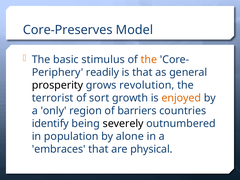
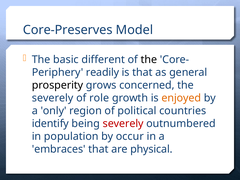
stimulus: stimulus -> different (103, 60)
the colour: orange -> black (149, 60)
revolution: revolution -> concerned (147, 85)
terrorist: terrorist -> severely (53, 98)
sort: sort -> role (99, 98)
barriers: barriers -> political (137, 111)
severely colour: black -> red (123, 124)
alone: alone -> occur (130, 136)
